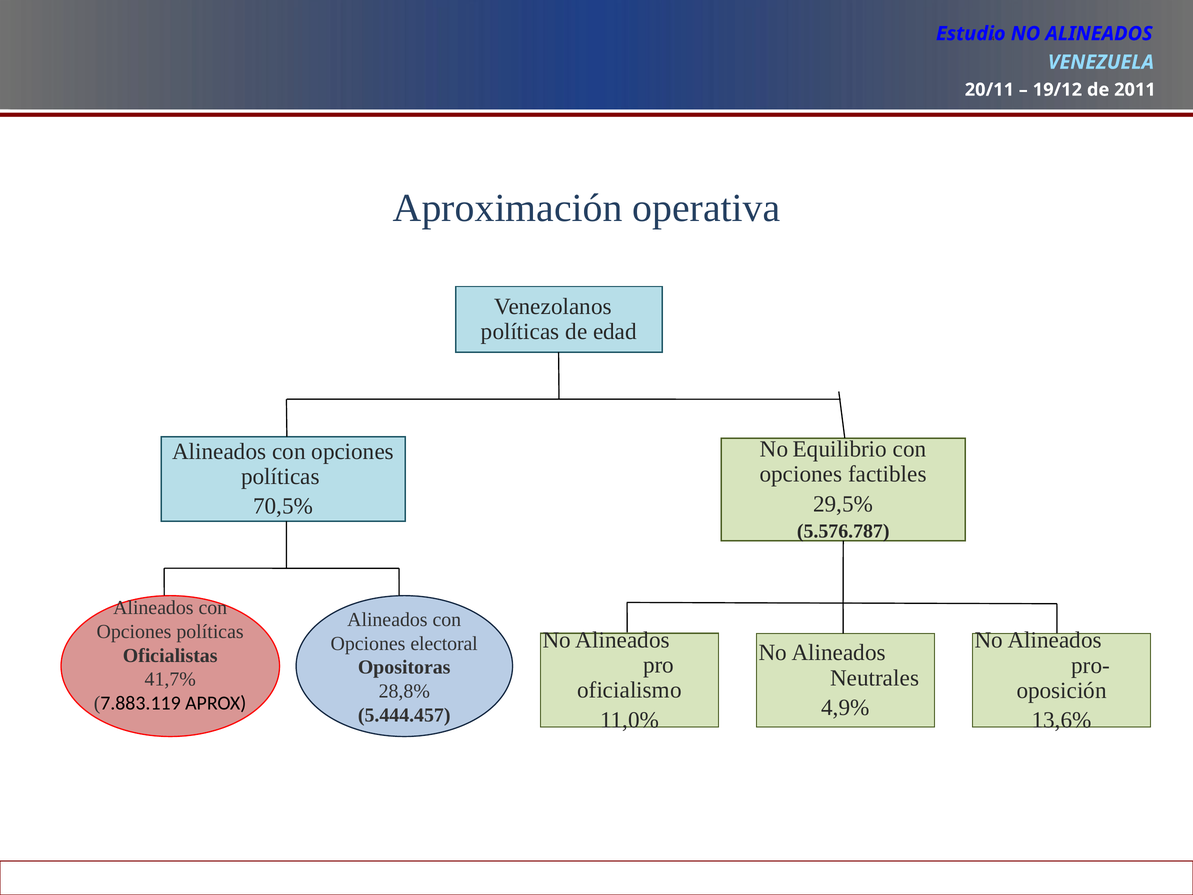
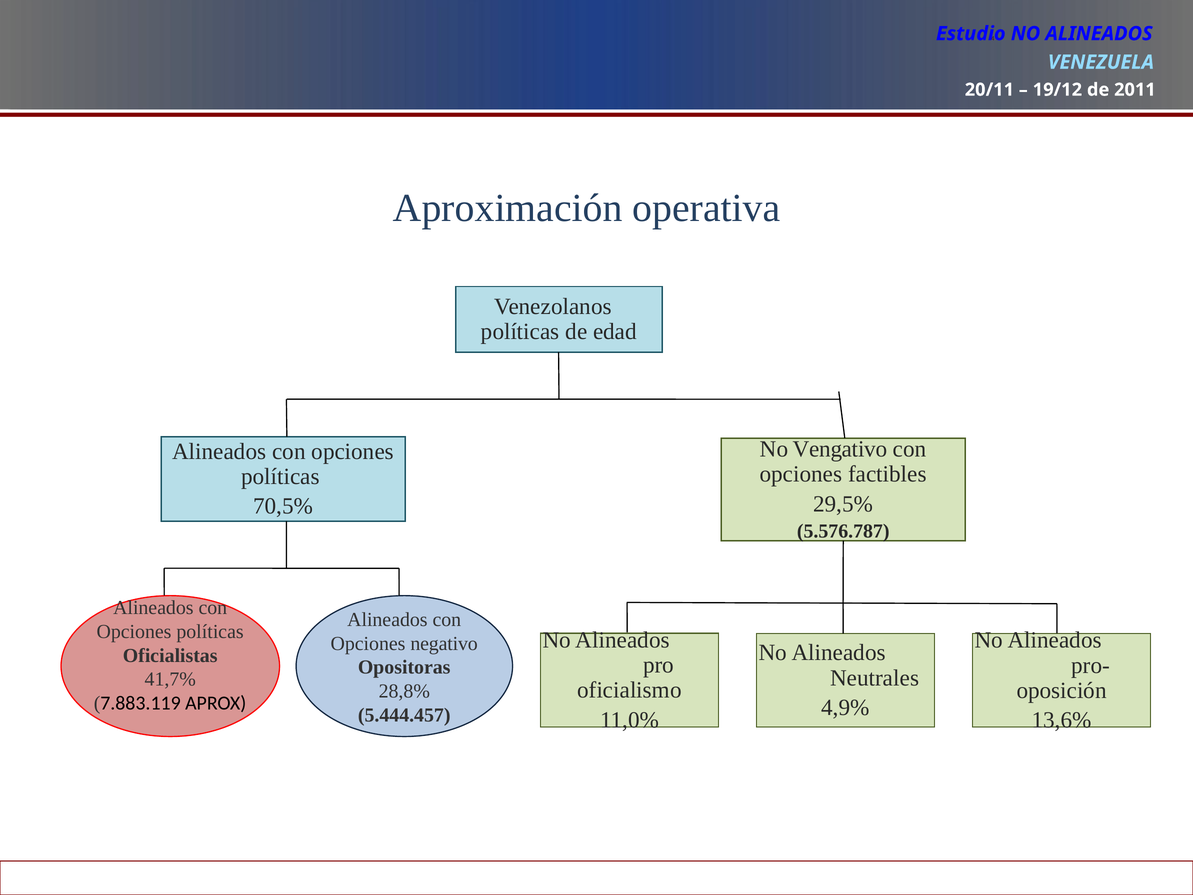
Equilibrio: Equilibrio -> Vengativo (840, 449)
electoral: electoral -> negativo (444, 643)
